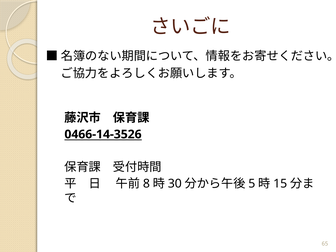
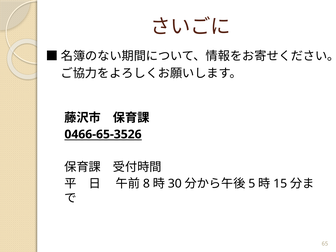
0466-14-3526: 0466-14-3526 -> 0466-65-3526 (103, 134)
